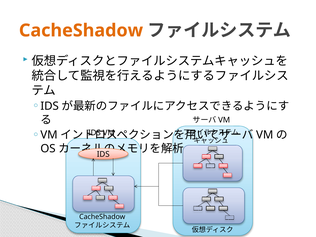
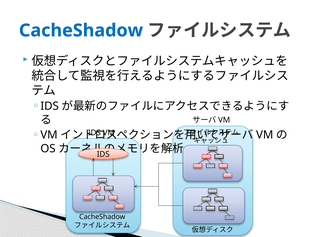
CacheShadow colour: orange -> blue (81, 30)
